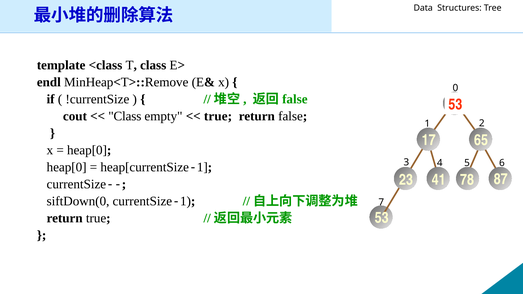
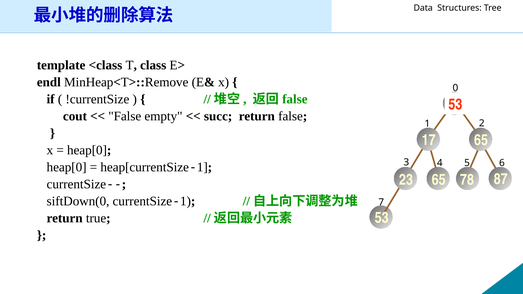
Class: Class -> False (125, 116)
true: true -> succ (218, 116)
23 41: 41 -> 65 (439, 180)
